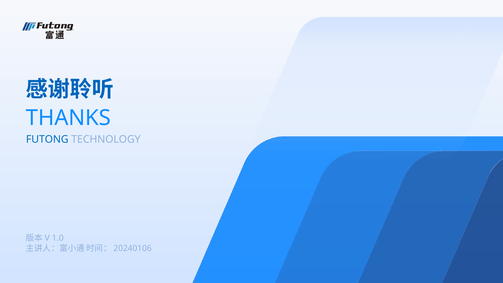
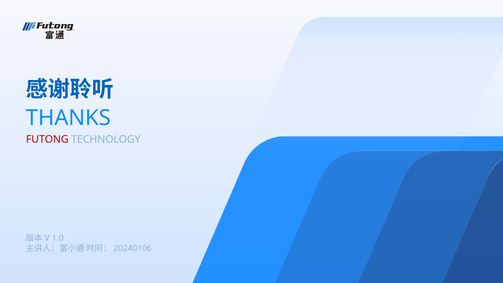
FUTONG colour: blue -> red (47, 139)
